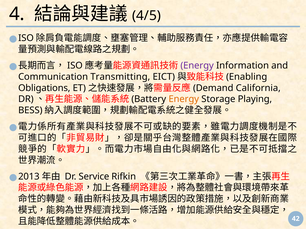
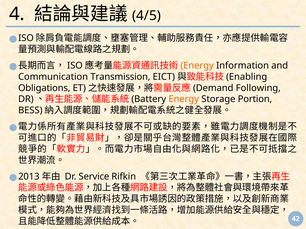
Energy colour: purple -> orange (197, 66)
Transmitting: Transmitting -> Transmission (120, 77)
California: California -> Following (258, 88)
Playing: Playing -> Portion (255, 99)
